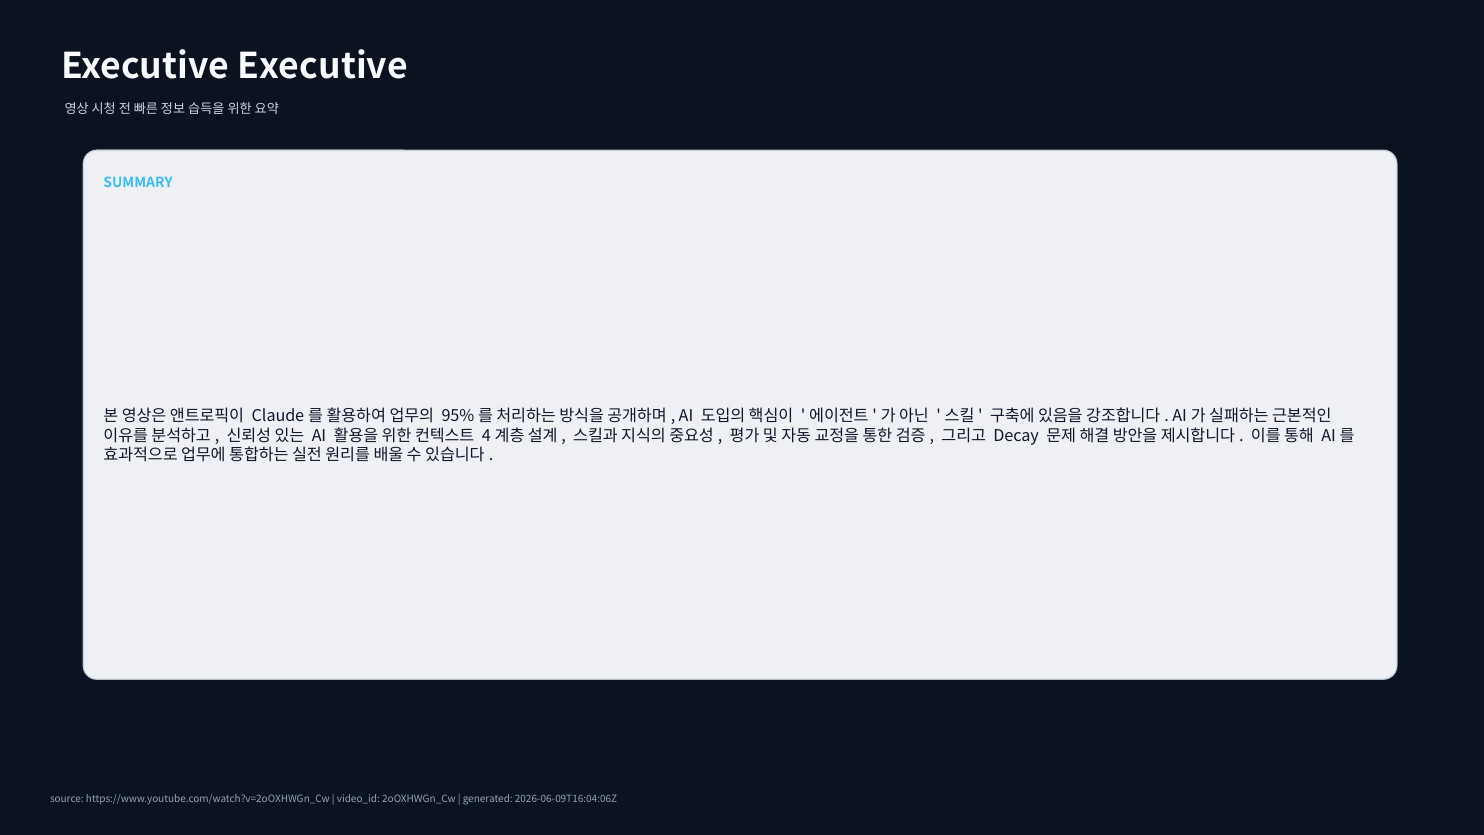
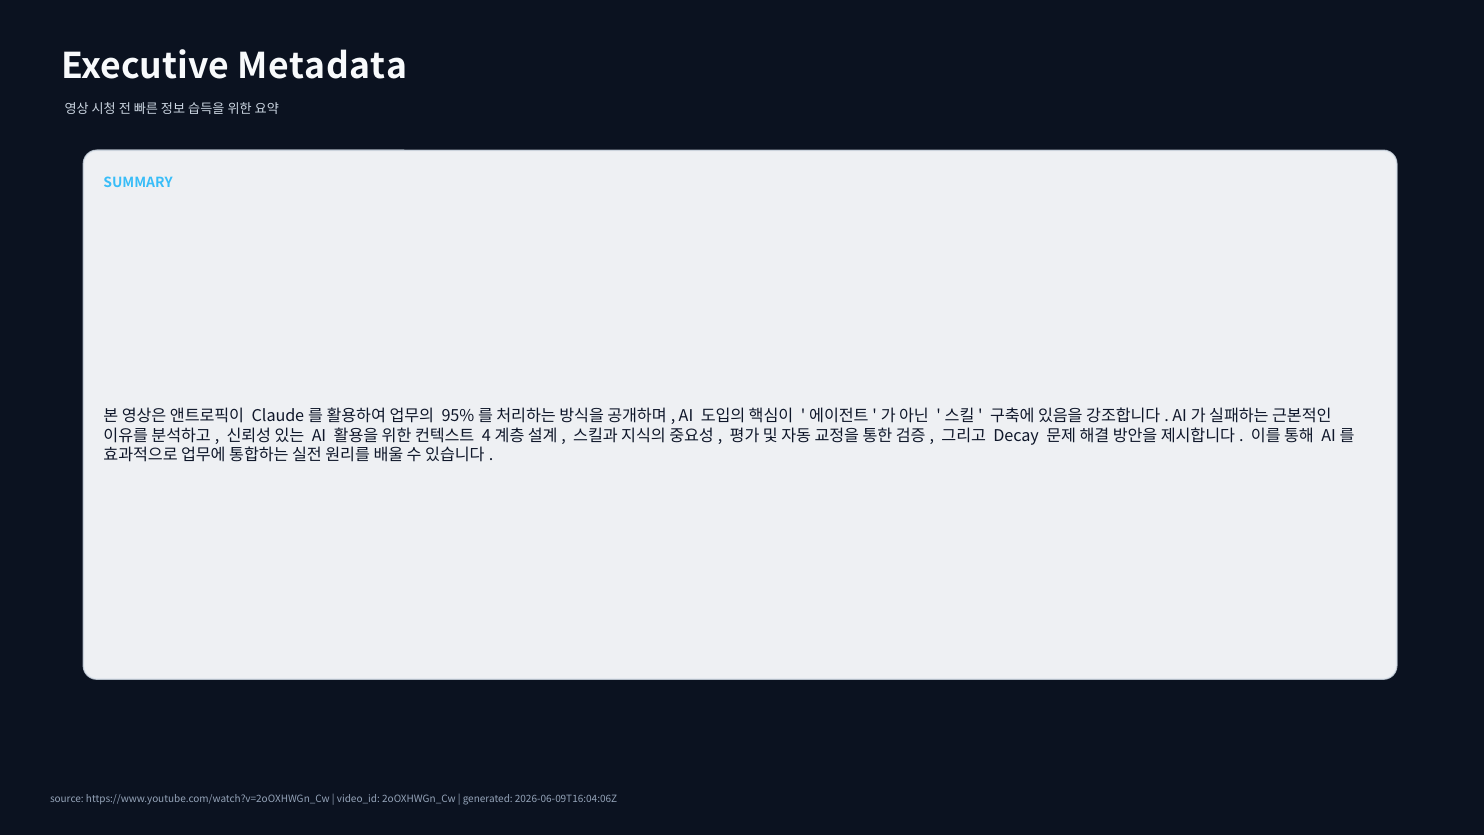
Executive Executive: Executive -> Metadata (322, 66)
